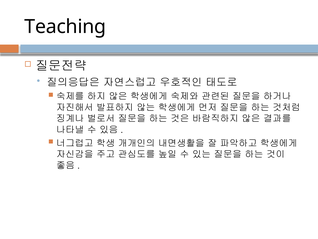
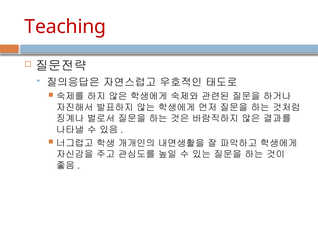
Teaching colour: black -> red (65, 27)
